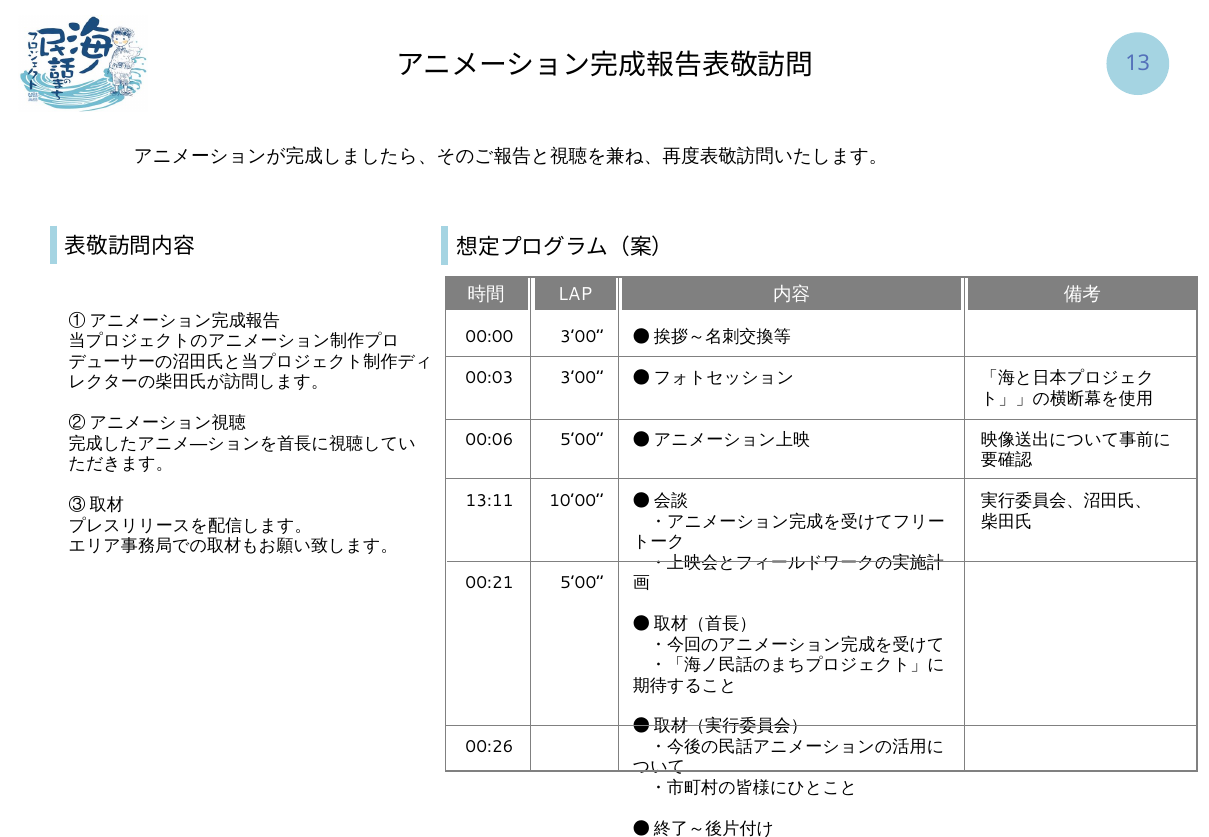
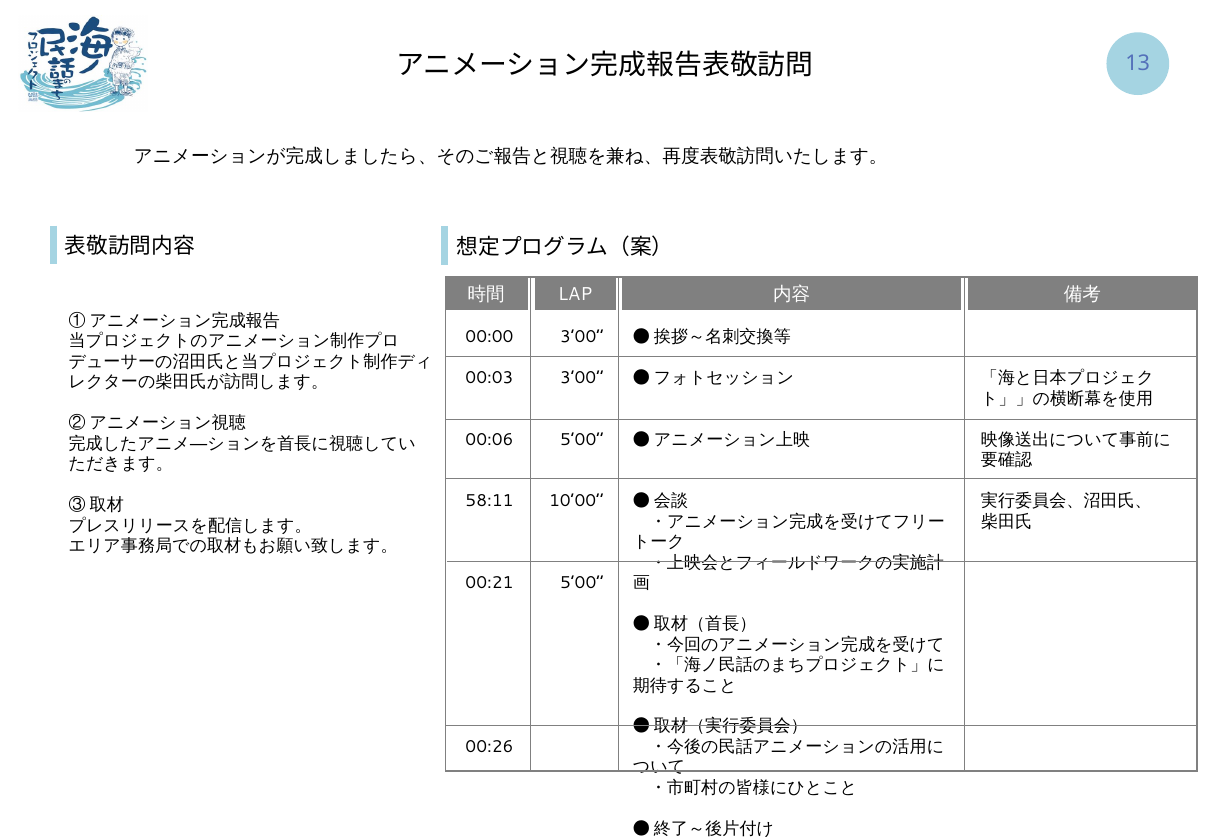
13:11: 13:11 -> 58:11 (489, 501)
